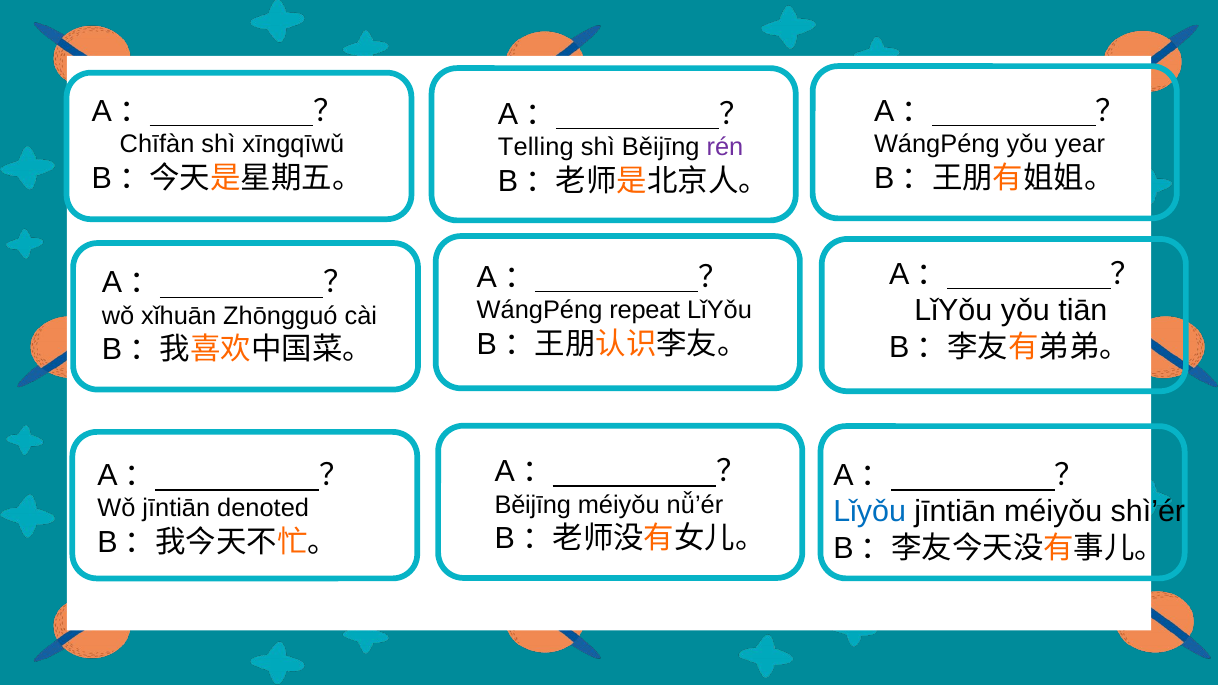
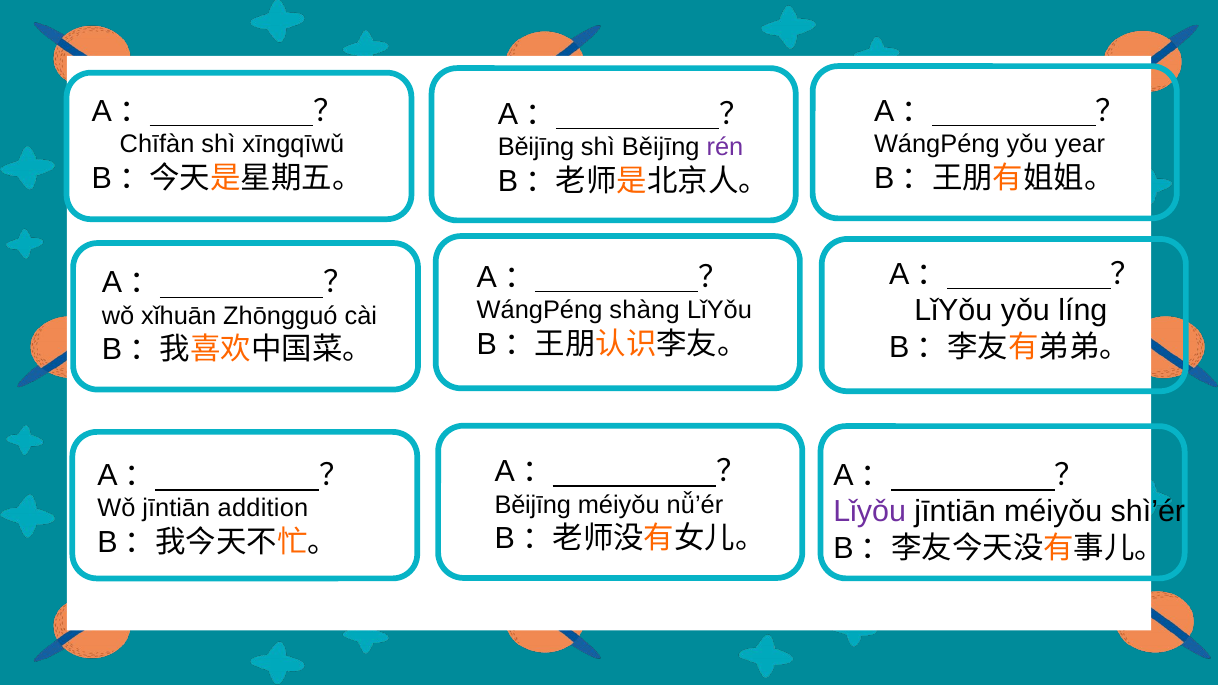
Telling: Telling -> Běijīng (536, 147)
tiān: tiān -> líng (1083, 311)
repeat: repeat -> shàng (645, 310)
denoted: denoted -> addition (263, 508)
Lǐyǒu colour: blue -> purple (870, 512)
